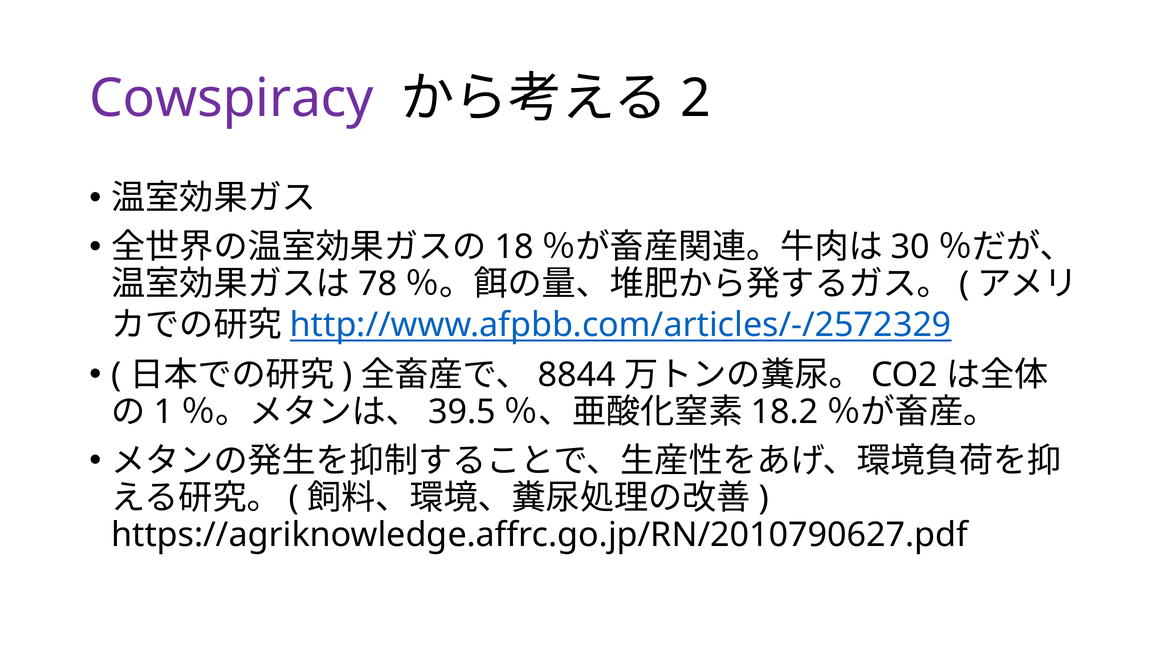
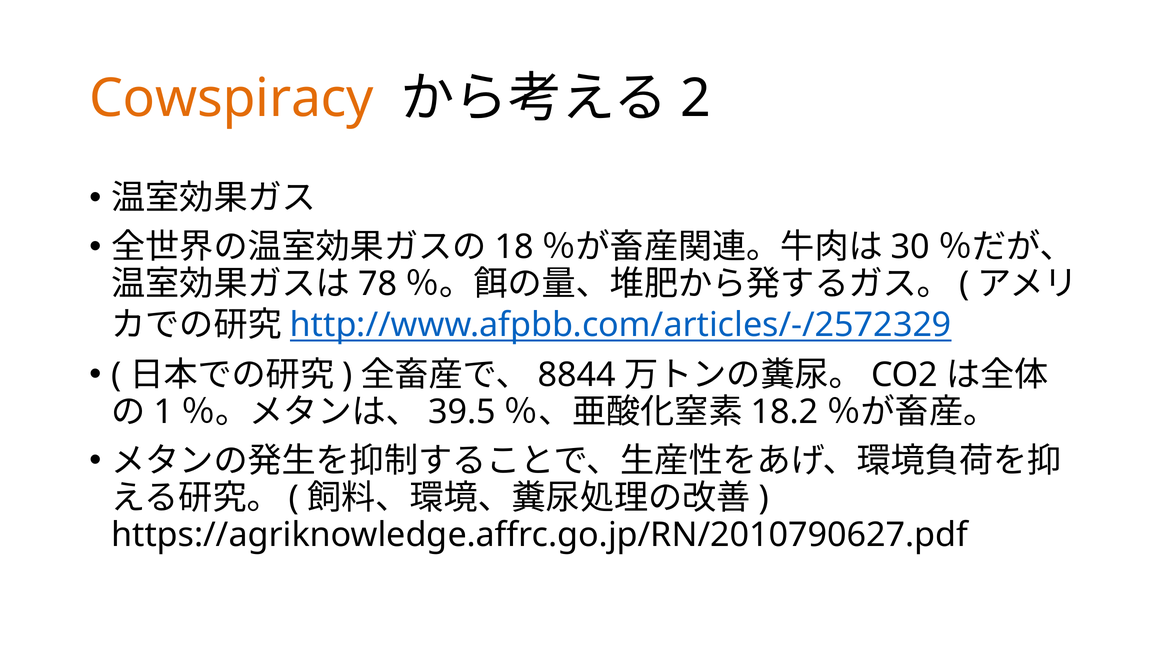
Cowspiracy colour: purple -> orange (232, 98)
